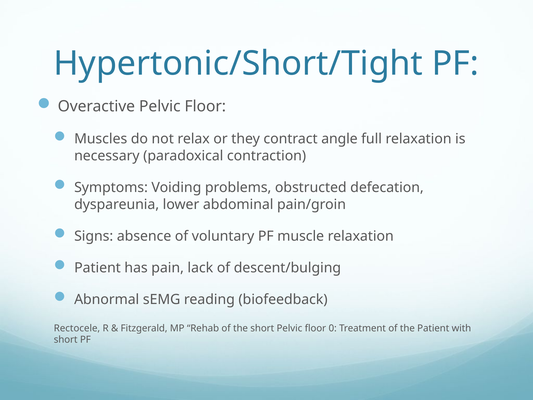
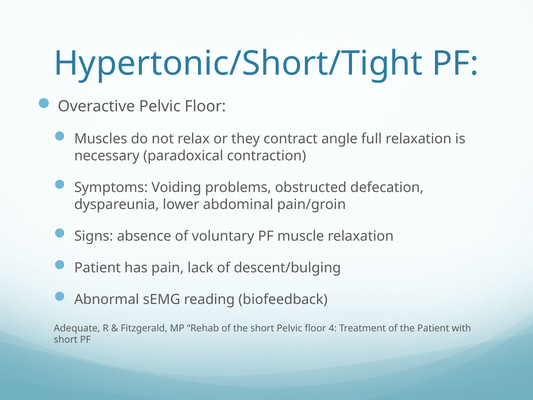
Rectocele: Rectocele -> Adequate (77, 328)
0: 0 -> 4 (333, 328)
